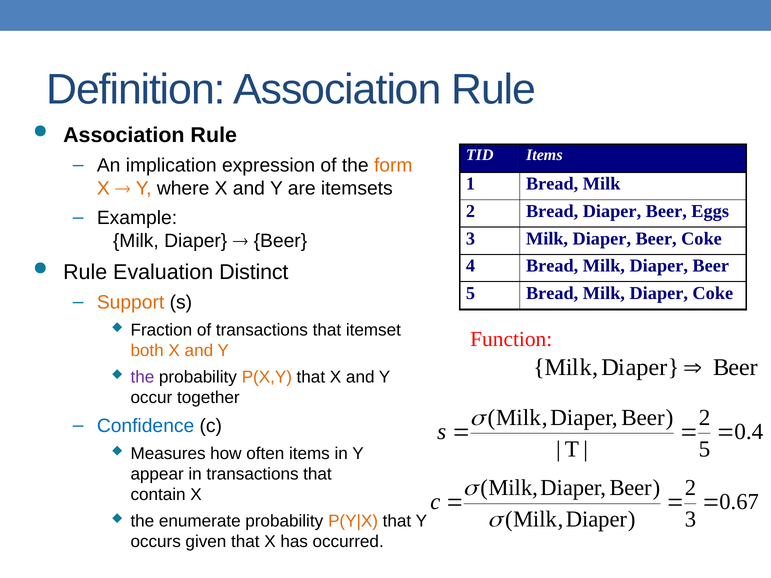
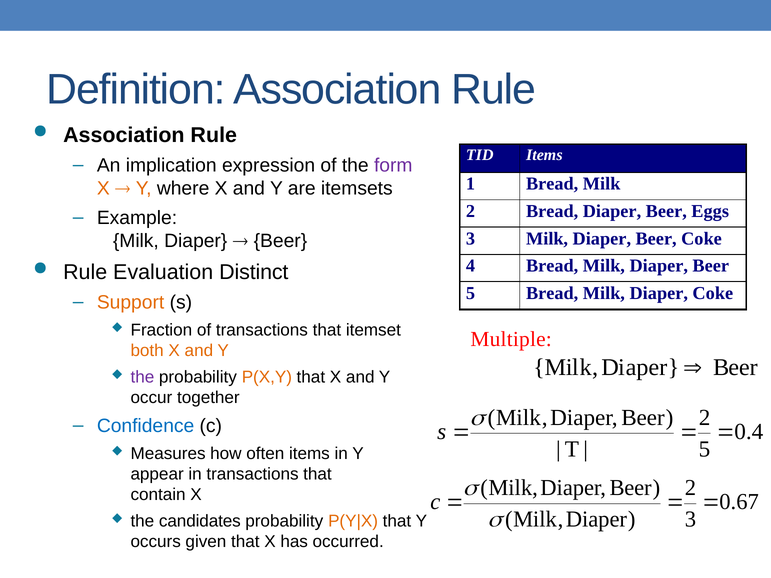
form colour: orange -> purple (393, 166)
Function: Function -> Multiple (511, 339)
enumerate: enumerate -> candidates (200, 521)
